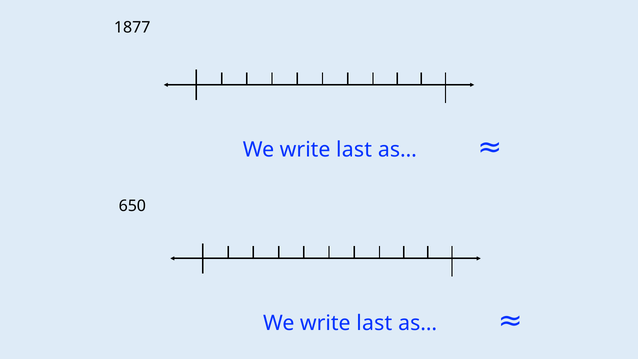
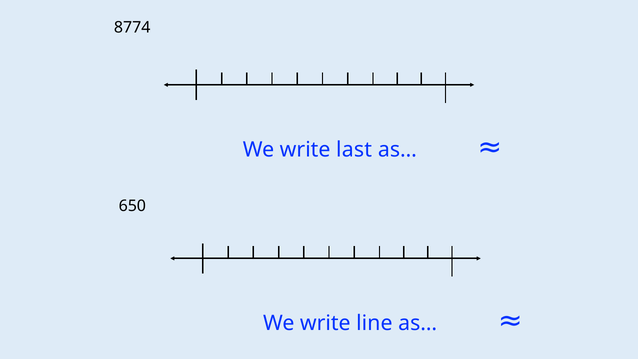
1877: 1877 -> 8774 (132, 27)
last: last -> line (374, 323)
